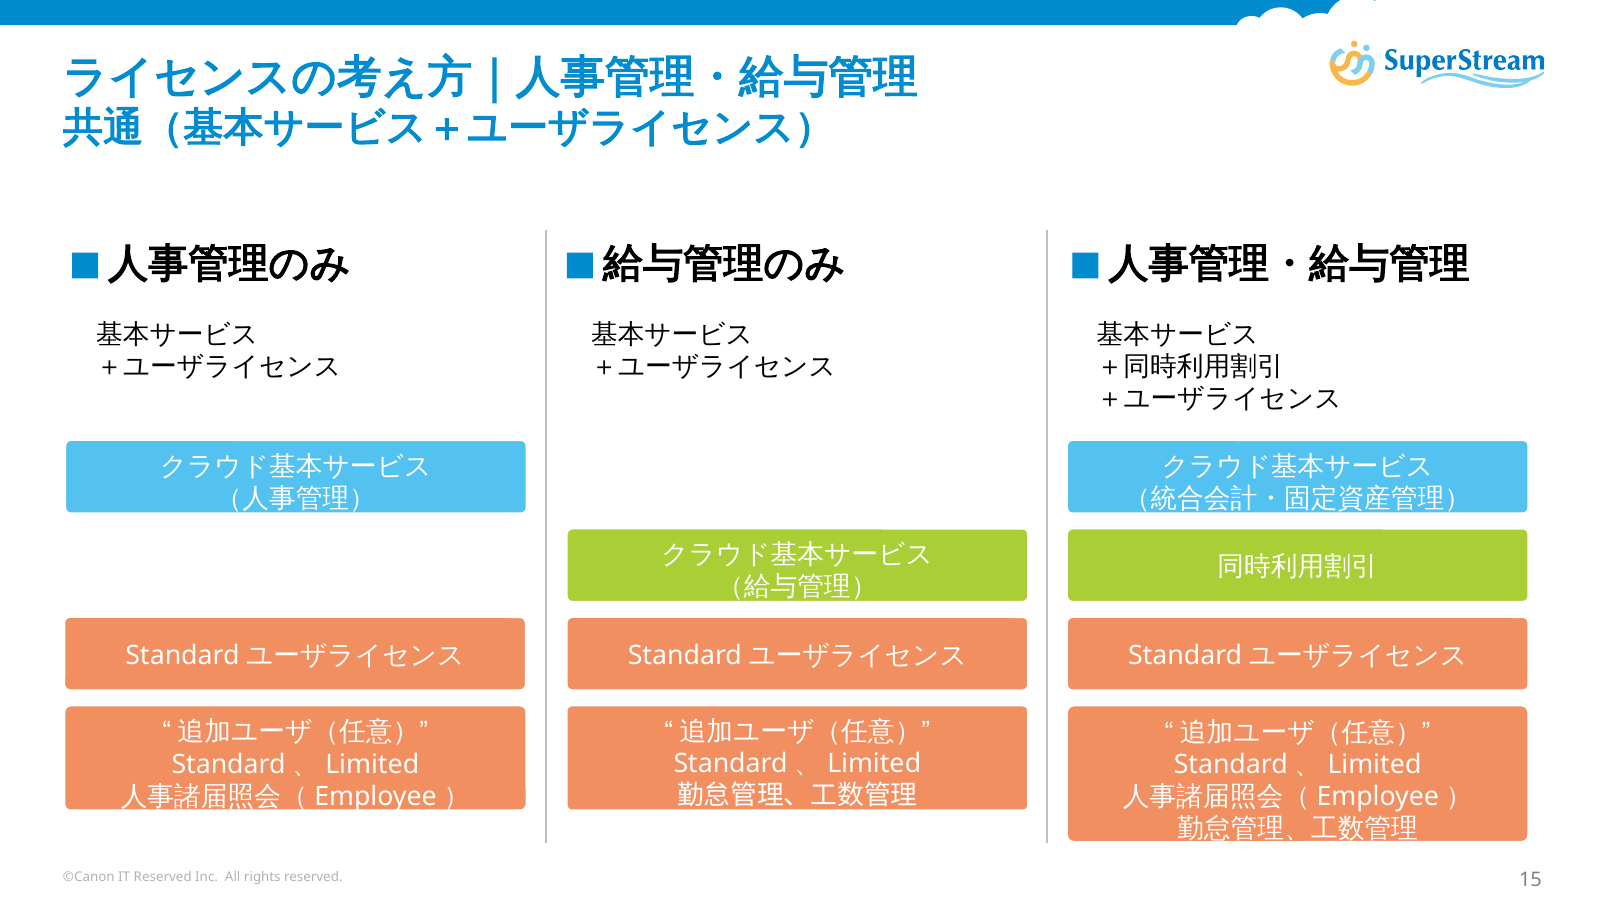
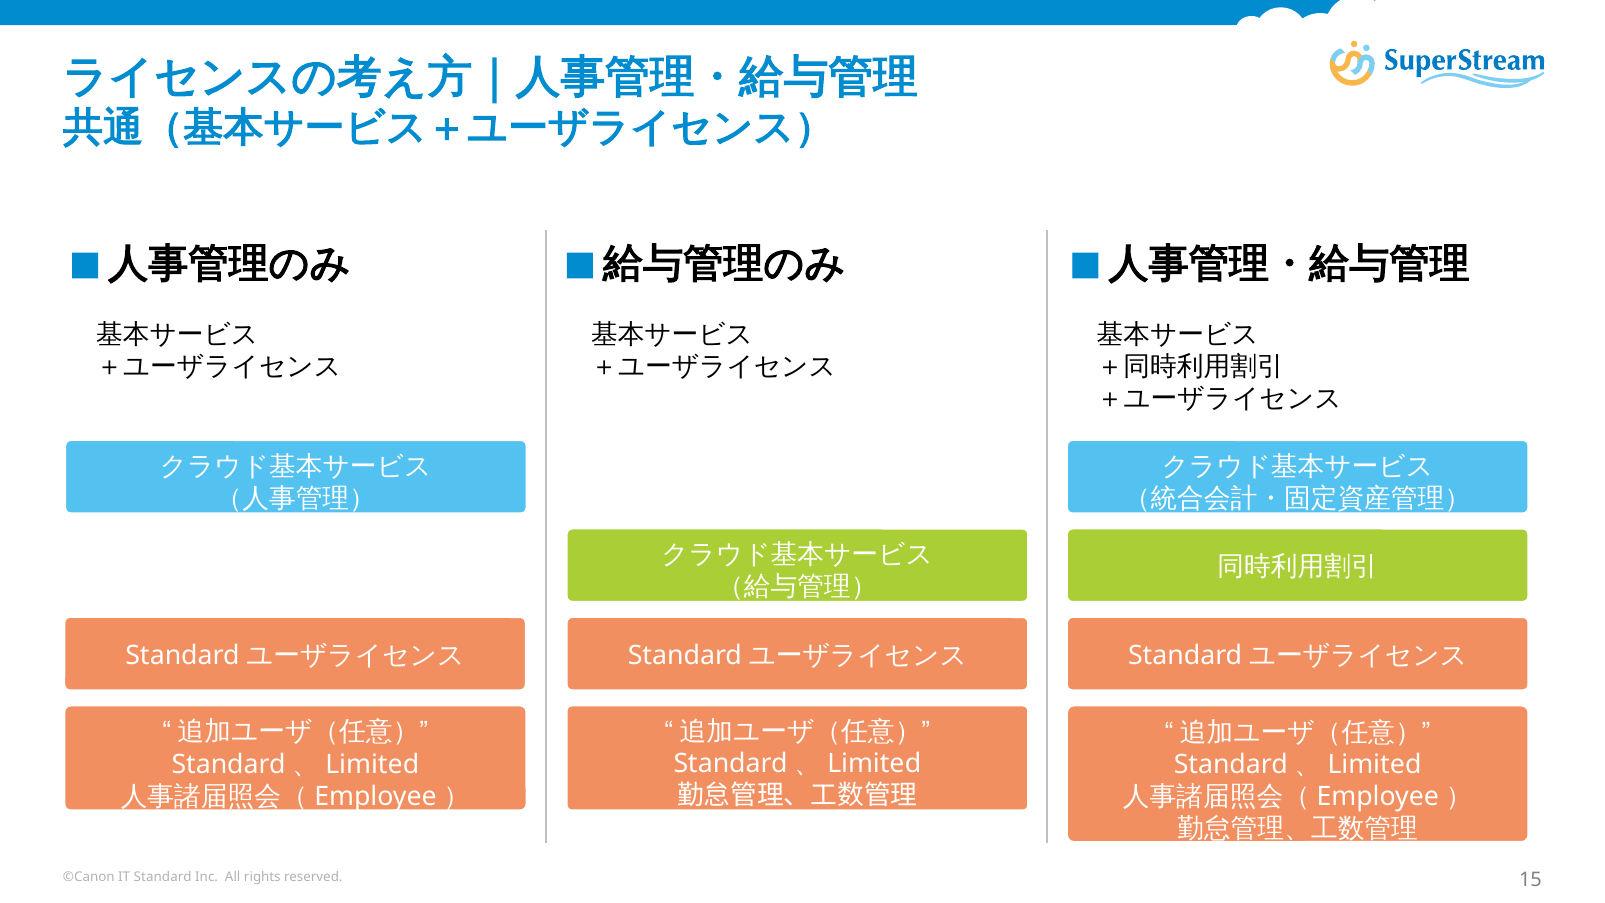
IT Reserved: Reserved -> Standard (163, 877)
